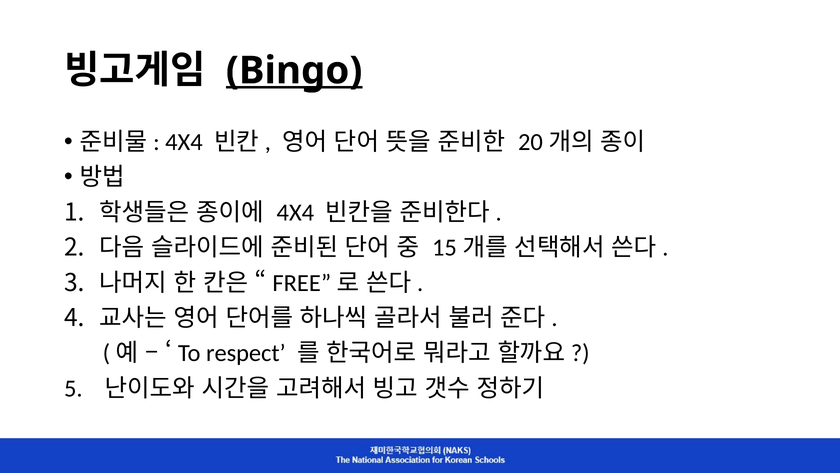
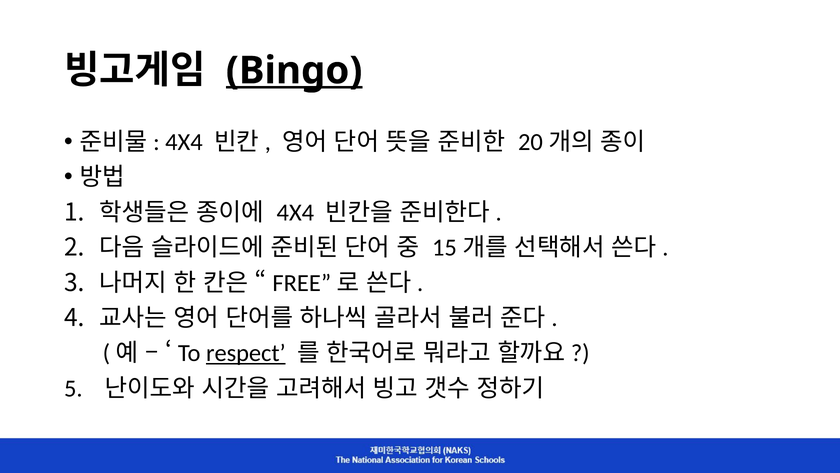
respect underline: none -> present (246, 353)
